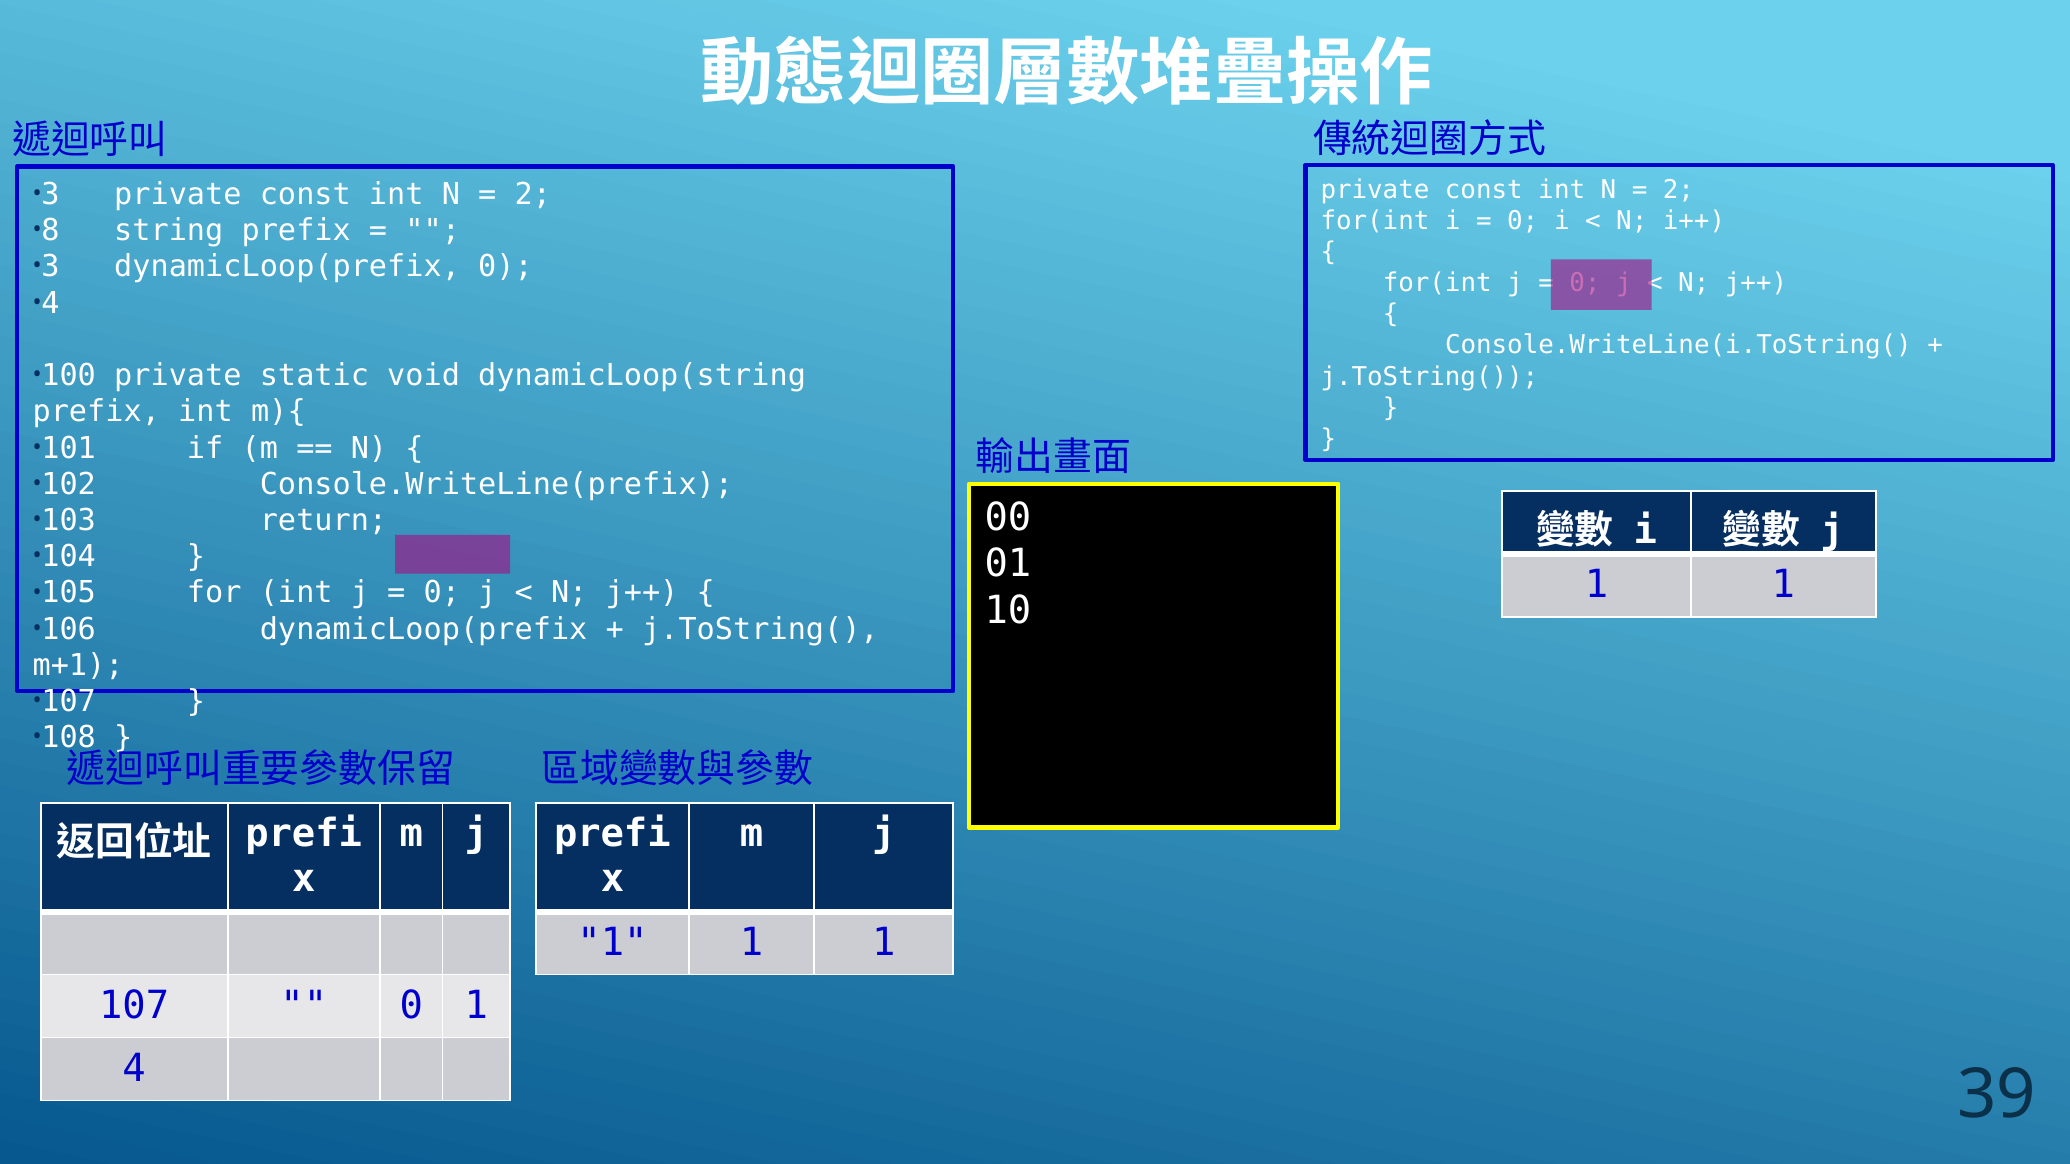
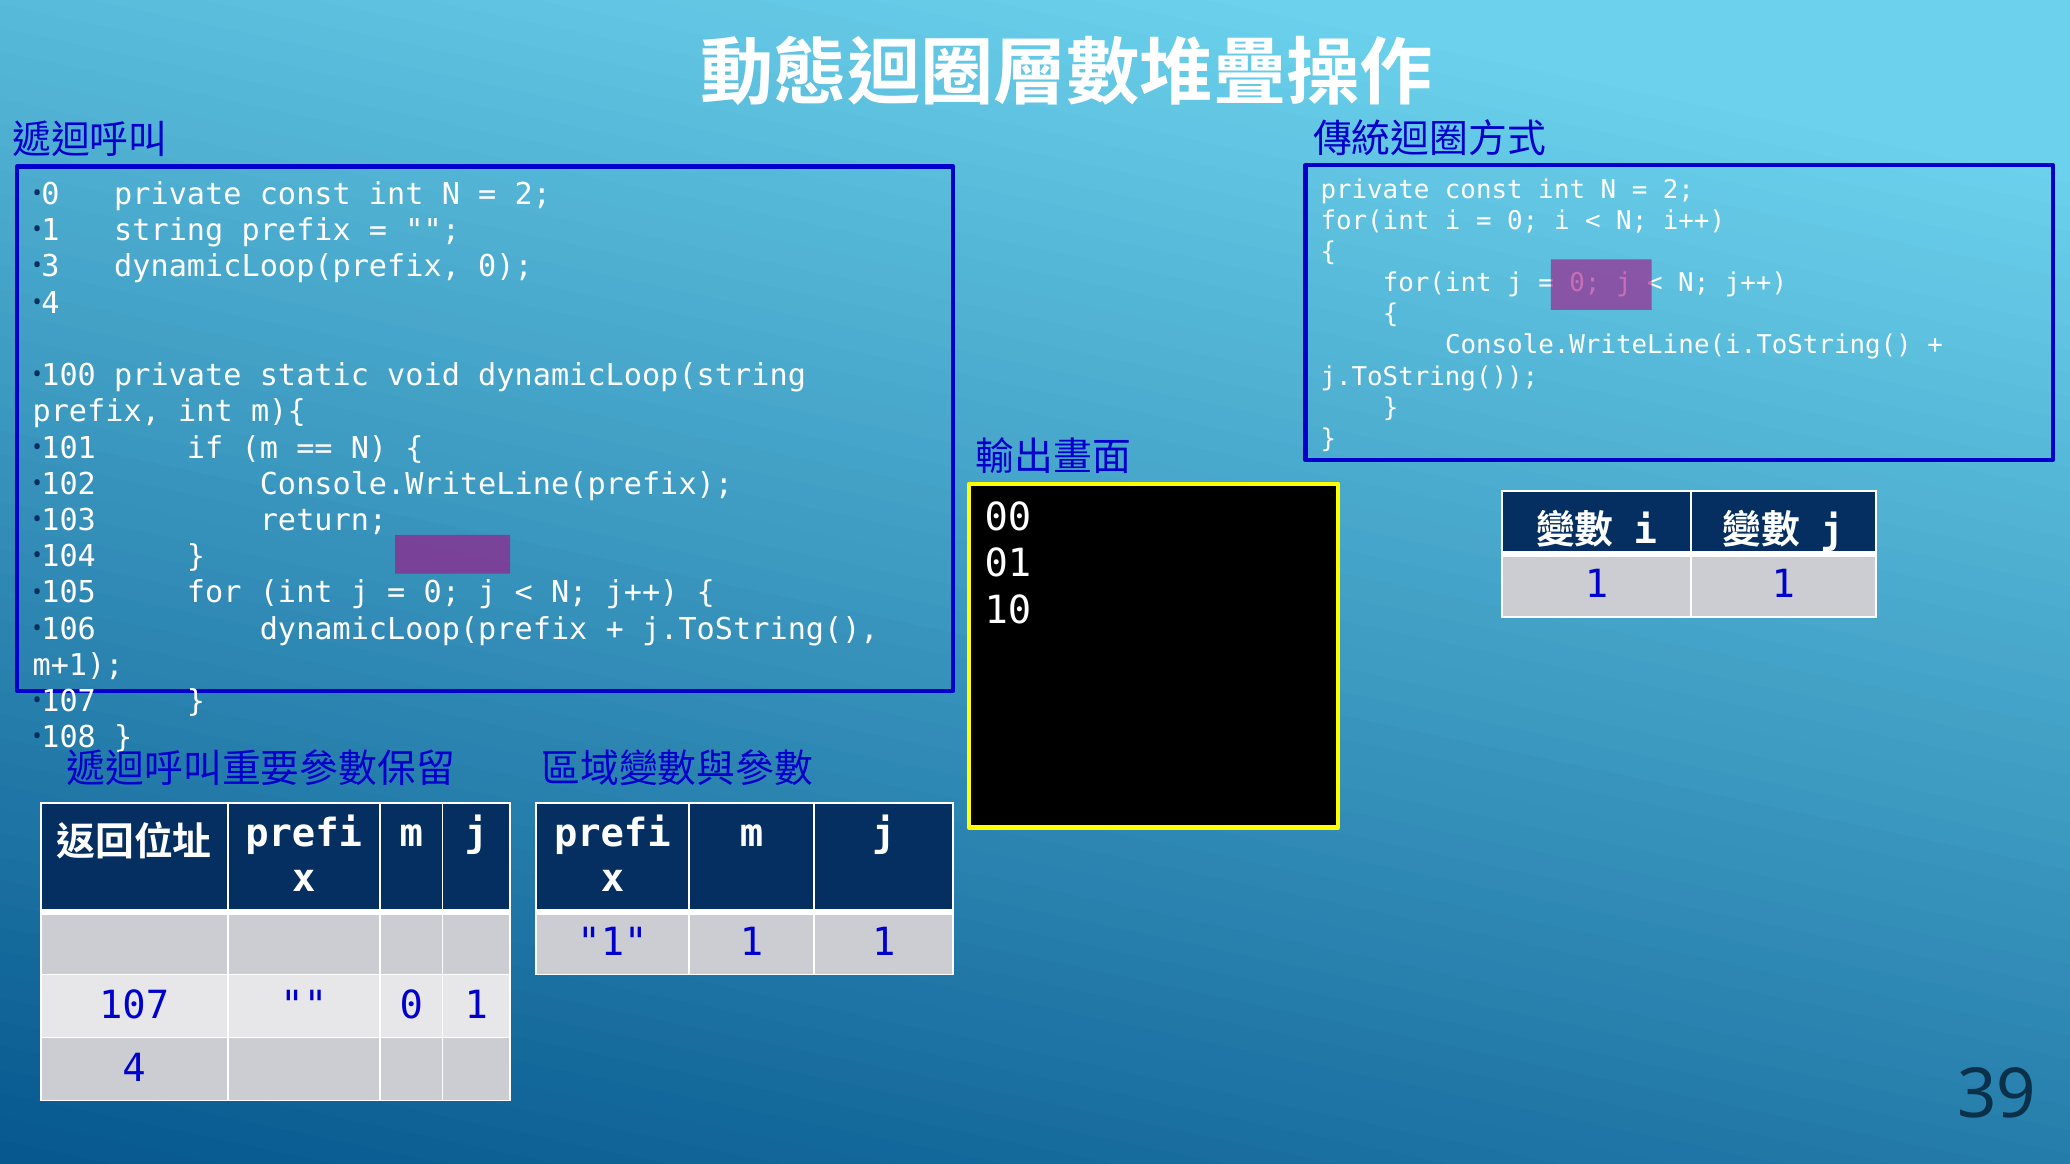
3: 3 -> 0 (51, 194)
8: 8 -> 1 (51, 231)
